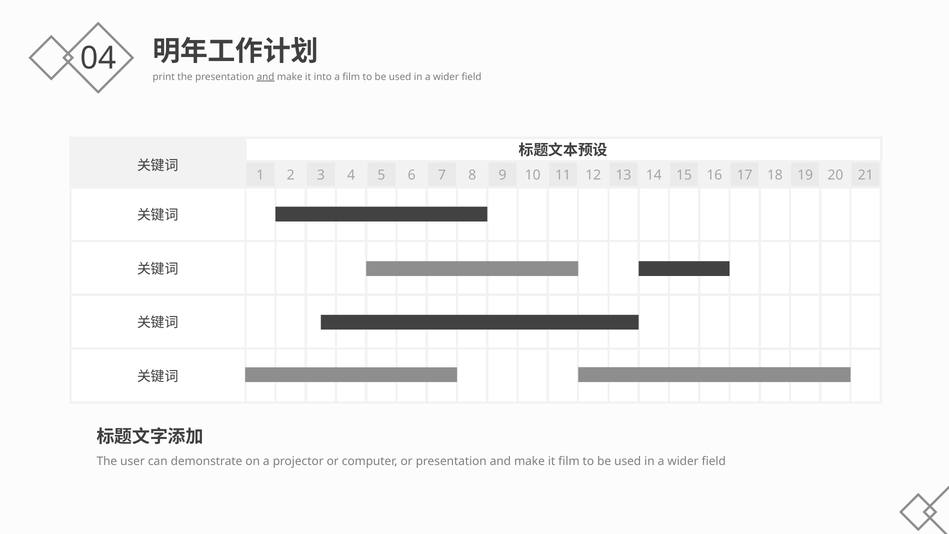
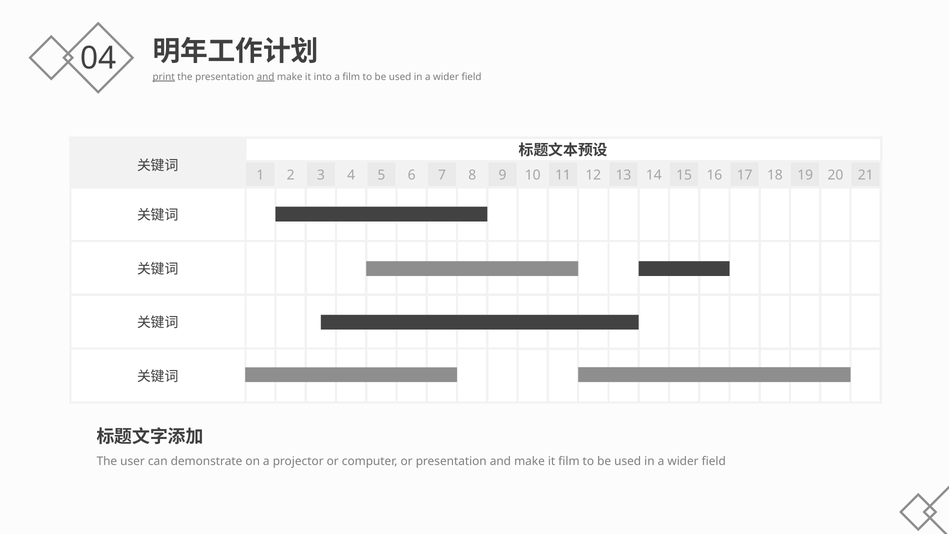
print underline: none -> present (164, 77)
